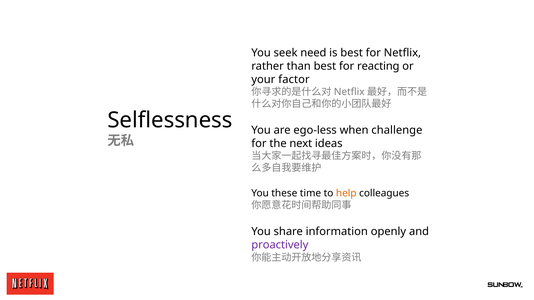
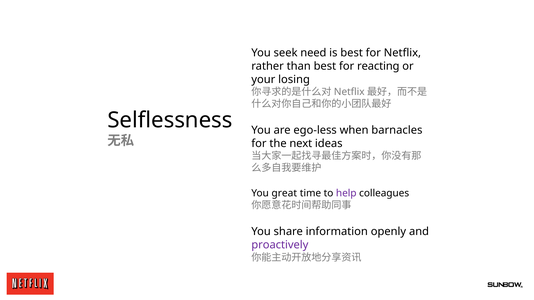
factor: factor -> losing (294, 80)
challenge: challenge -> barnacles (397, 130)
these: these -> great (284, 194)
help colour: orange -> purple (346, 194)
